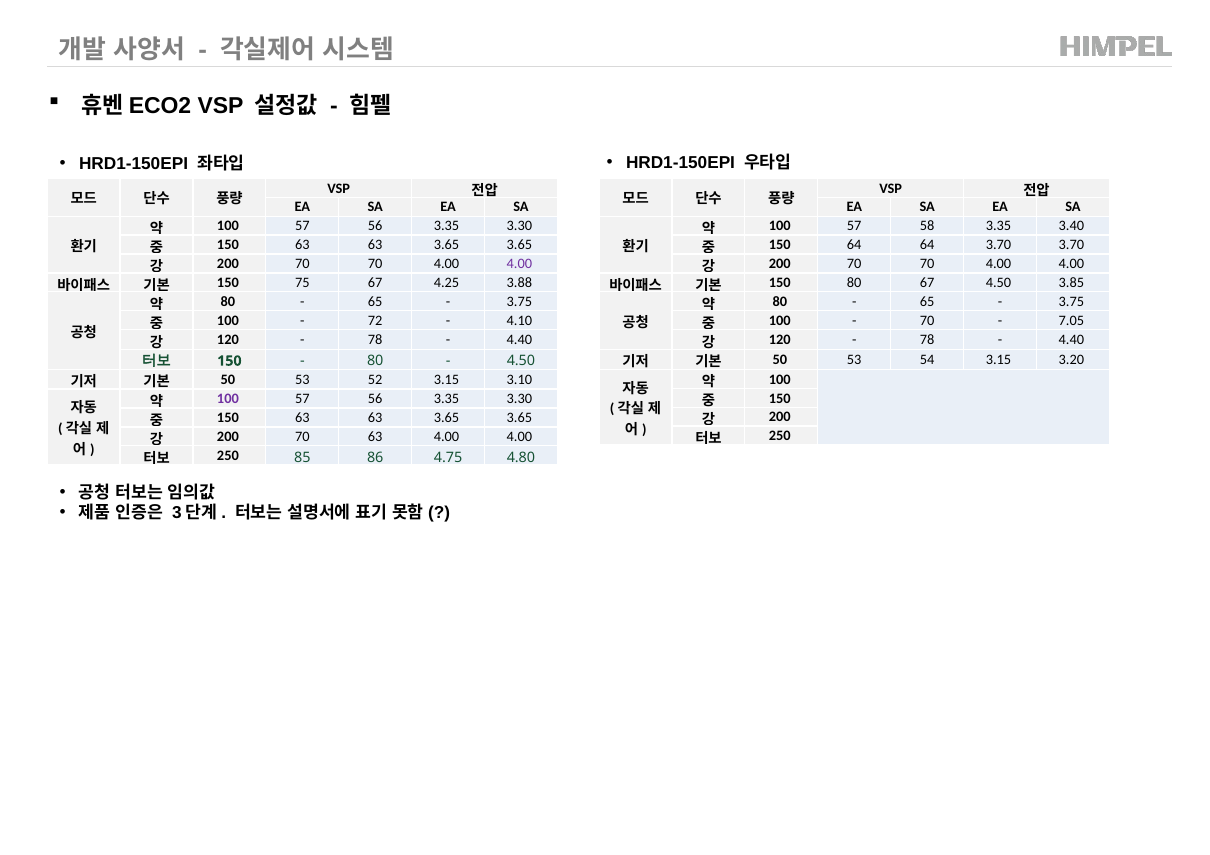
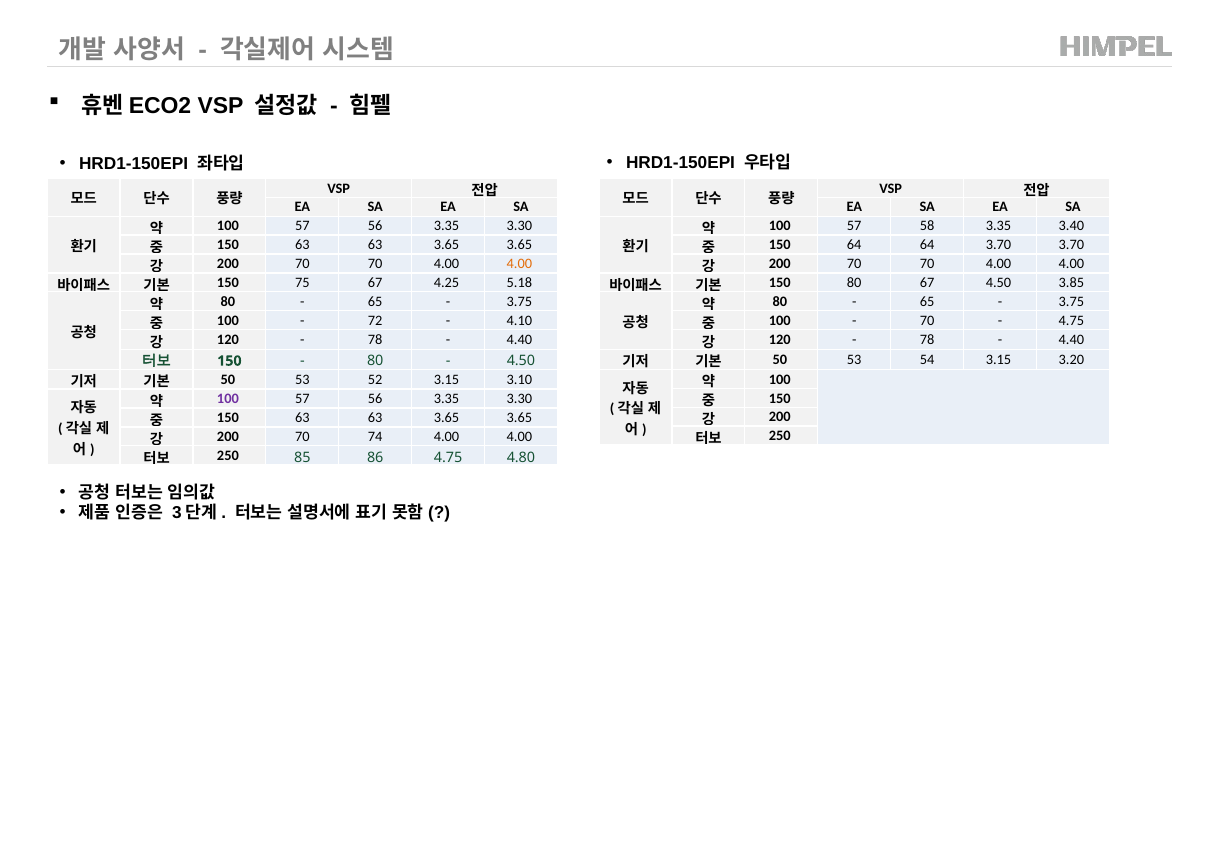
4.00 colour: purple -> orange (519, 264)
3.88: 3.88 -> 5.18 (519, 283)
7.05: 7.05 -> 4.75 (1071, 321)
70 63: 63 -> 74 (375, 437)
